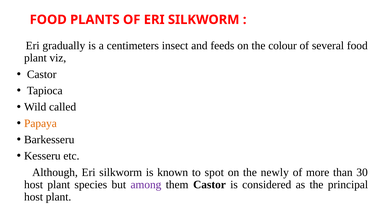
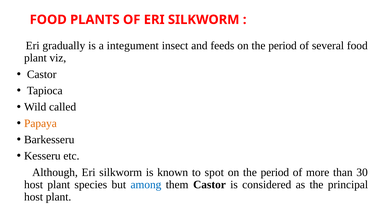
centimeters: centimeters -> integument (133, 46)
feeds on the colour: colour -> period (283, 46)
newly: newly -> period (275, 172)
among colour: purple -> blue (146, 184)
